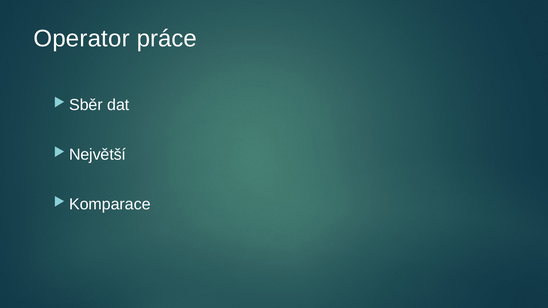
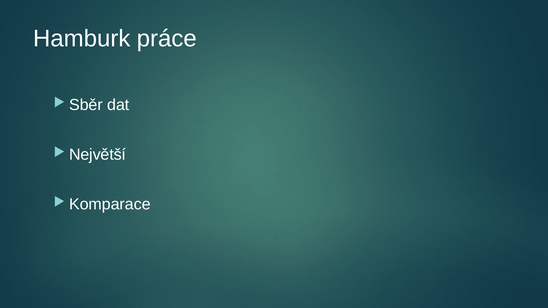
Operator: Operator -> Hamburk (82, 38)
